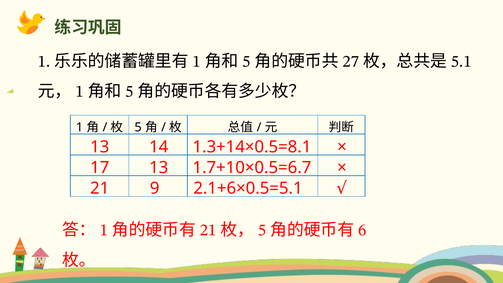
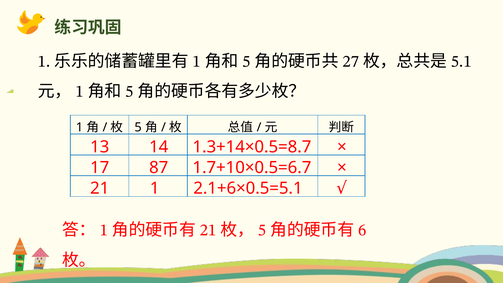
1.3+14×0.5=8.1: 1.3+14×0.5=8.1 -> 1.3+14×0.5=8.7 (252, 147)
17 13: 13 -> 87 (159, 168)
21 9: 9 -> 1 (155, 188)
